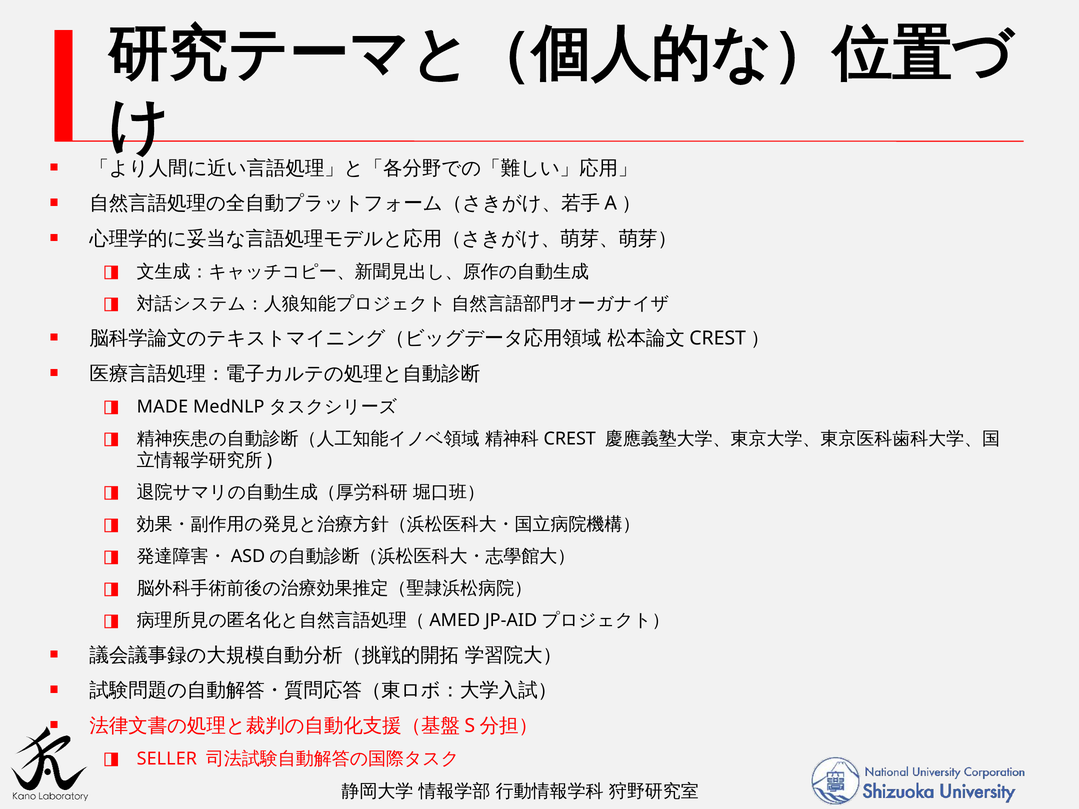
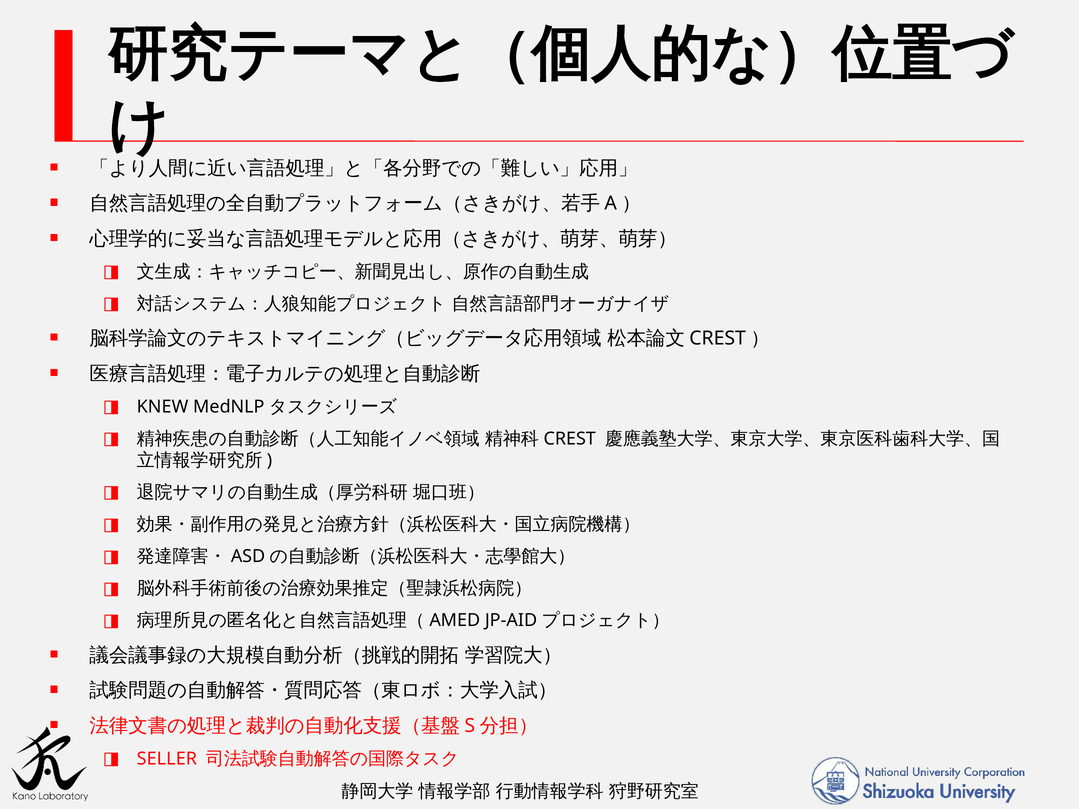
MADE: MADE -> KNEW (163, 407)
